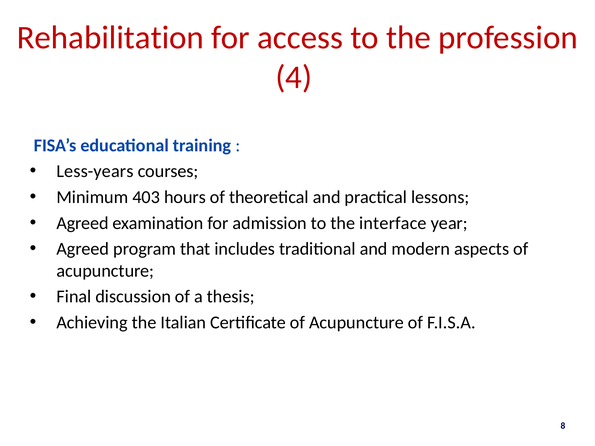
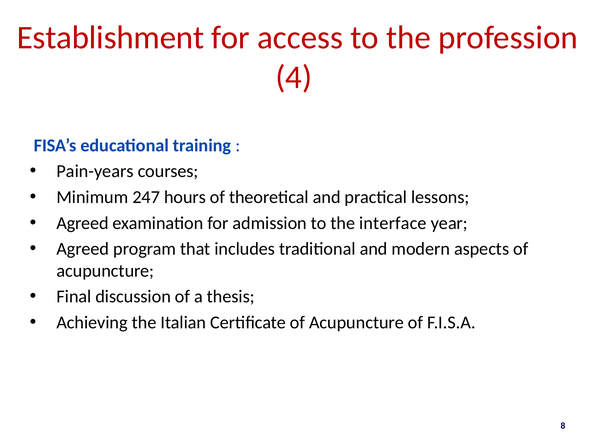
Rehabilitation: Rehabilitation -> Establishment (110, 38)
Less-years: Less-years -> Pain-years (95, 171)
403: 403 -> 247 (146, 197)
